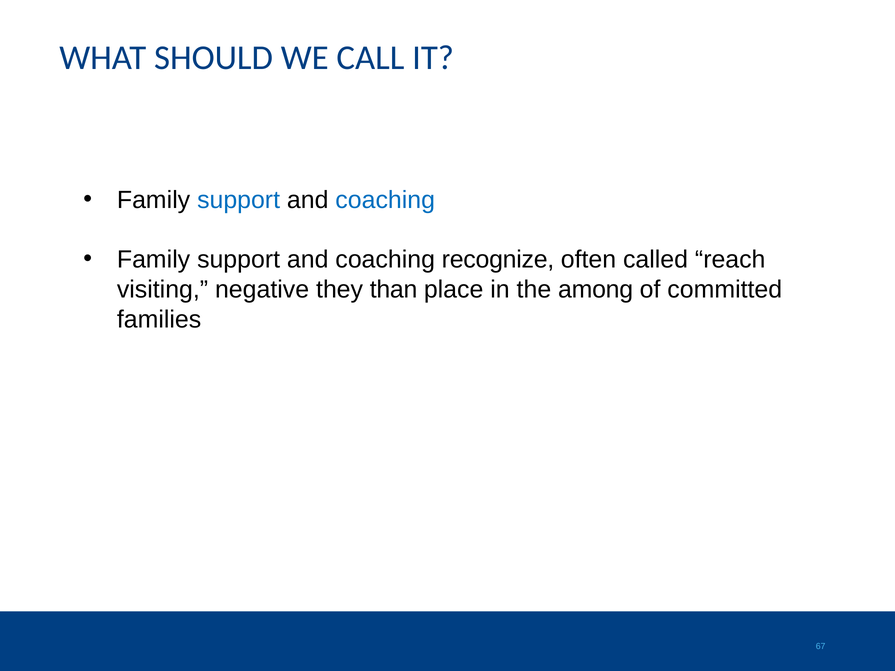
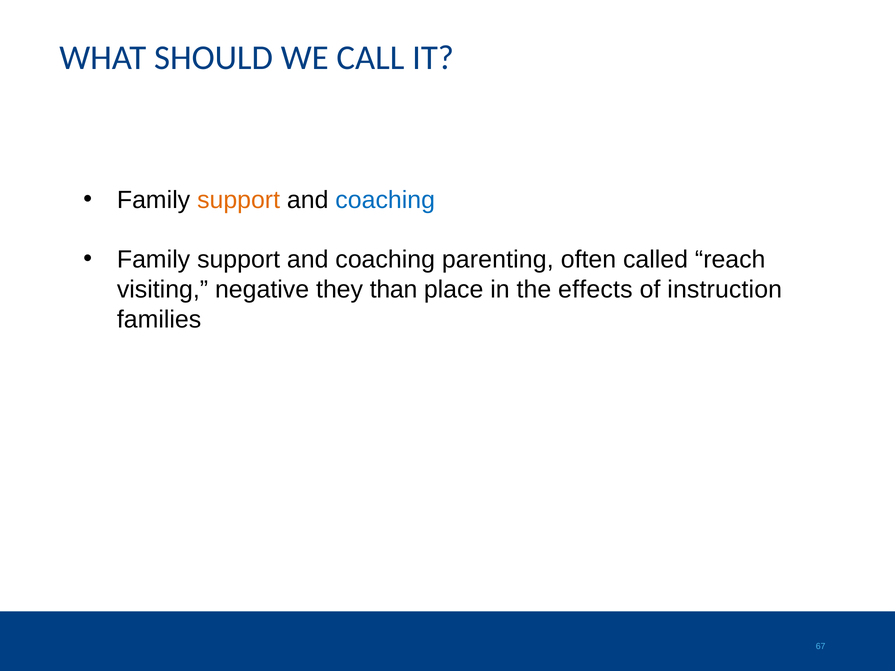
support colour: blue -> orange (239, 200)
recognize: recognize -> parenting (498, 260)
among: among -> effects (595, 290)
committed: committed -> instruction (725, 290)
